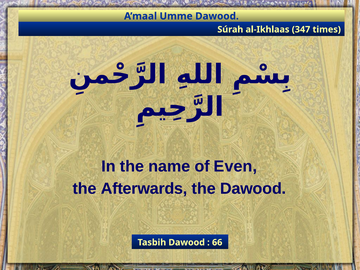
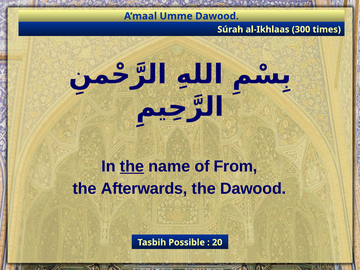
347: 347 -> 300 (301, 29)
the underline: none -> present (132, 166)
Even: Even -> From (235, 166)
Tasbih Dawood: Dawood -> Possible (187, 242)
66: 66 -> 20 (217, 242)
